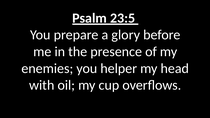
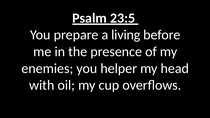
glory: glory -> living (126, 35)
